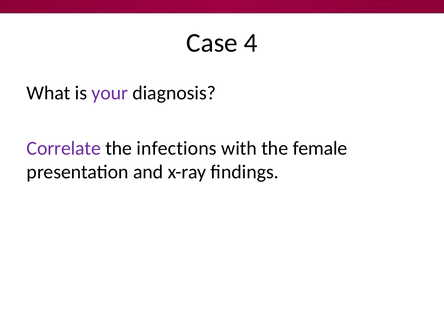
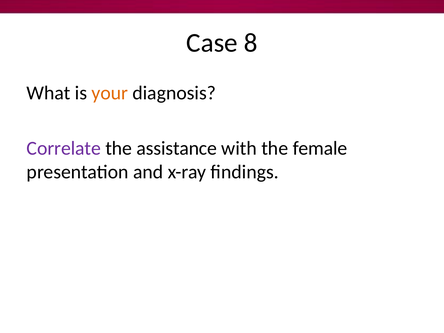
4: 4 -> 8 (251, 43)
your colour: purple -> orange (110, 93)
infections: infections -> assistance (177, 148)
